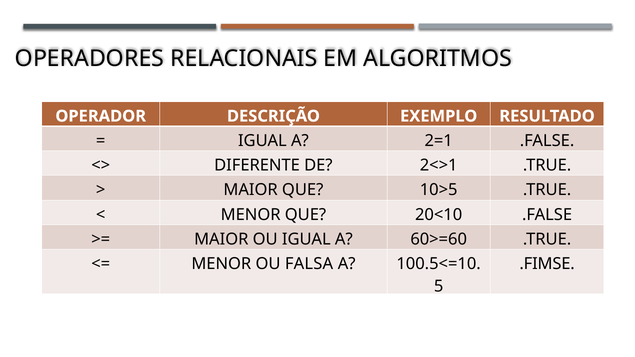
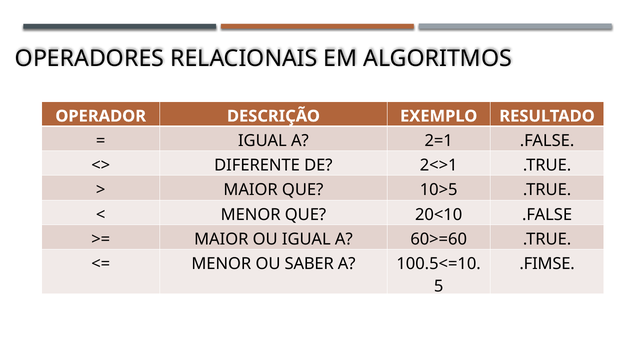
FALSA: FALSA -> SABER (309, 264)
